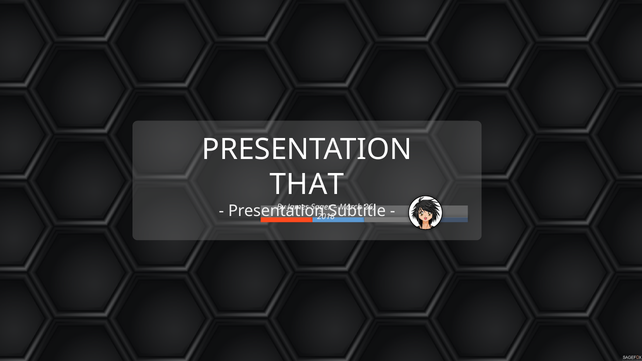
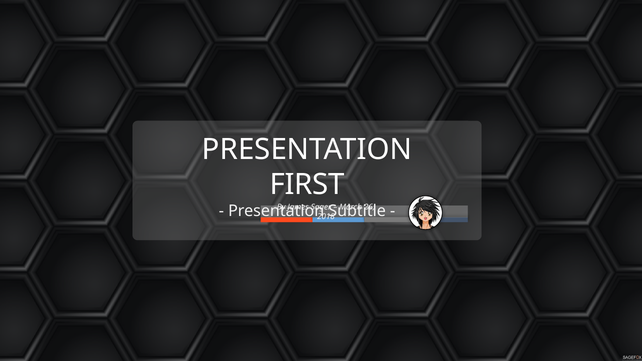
THAT: THAT -> FIRST (307, 185)
